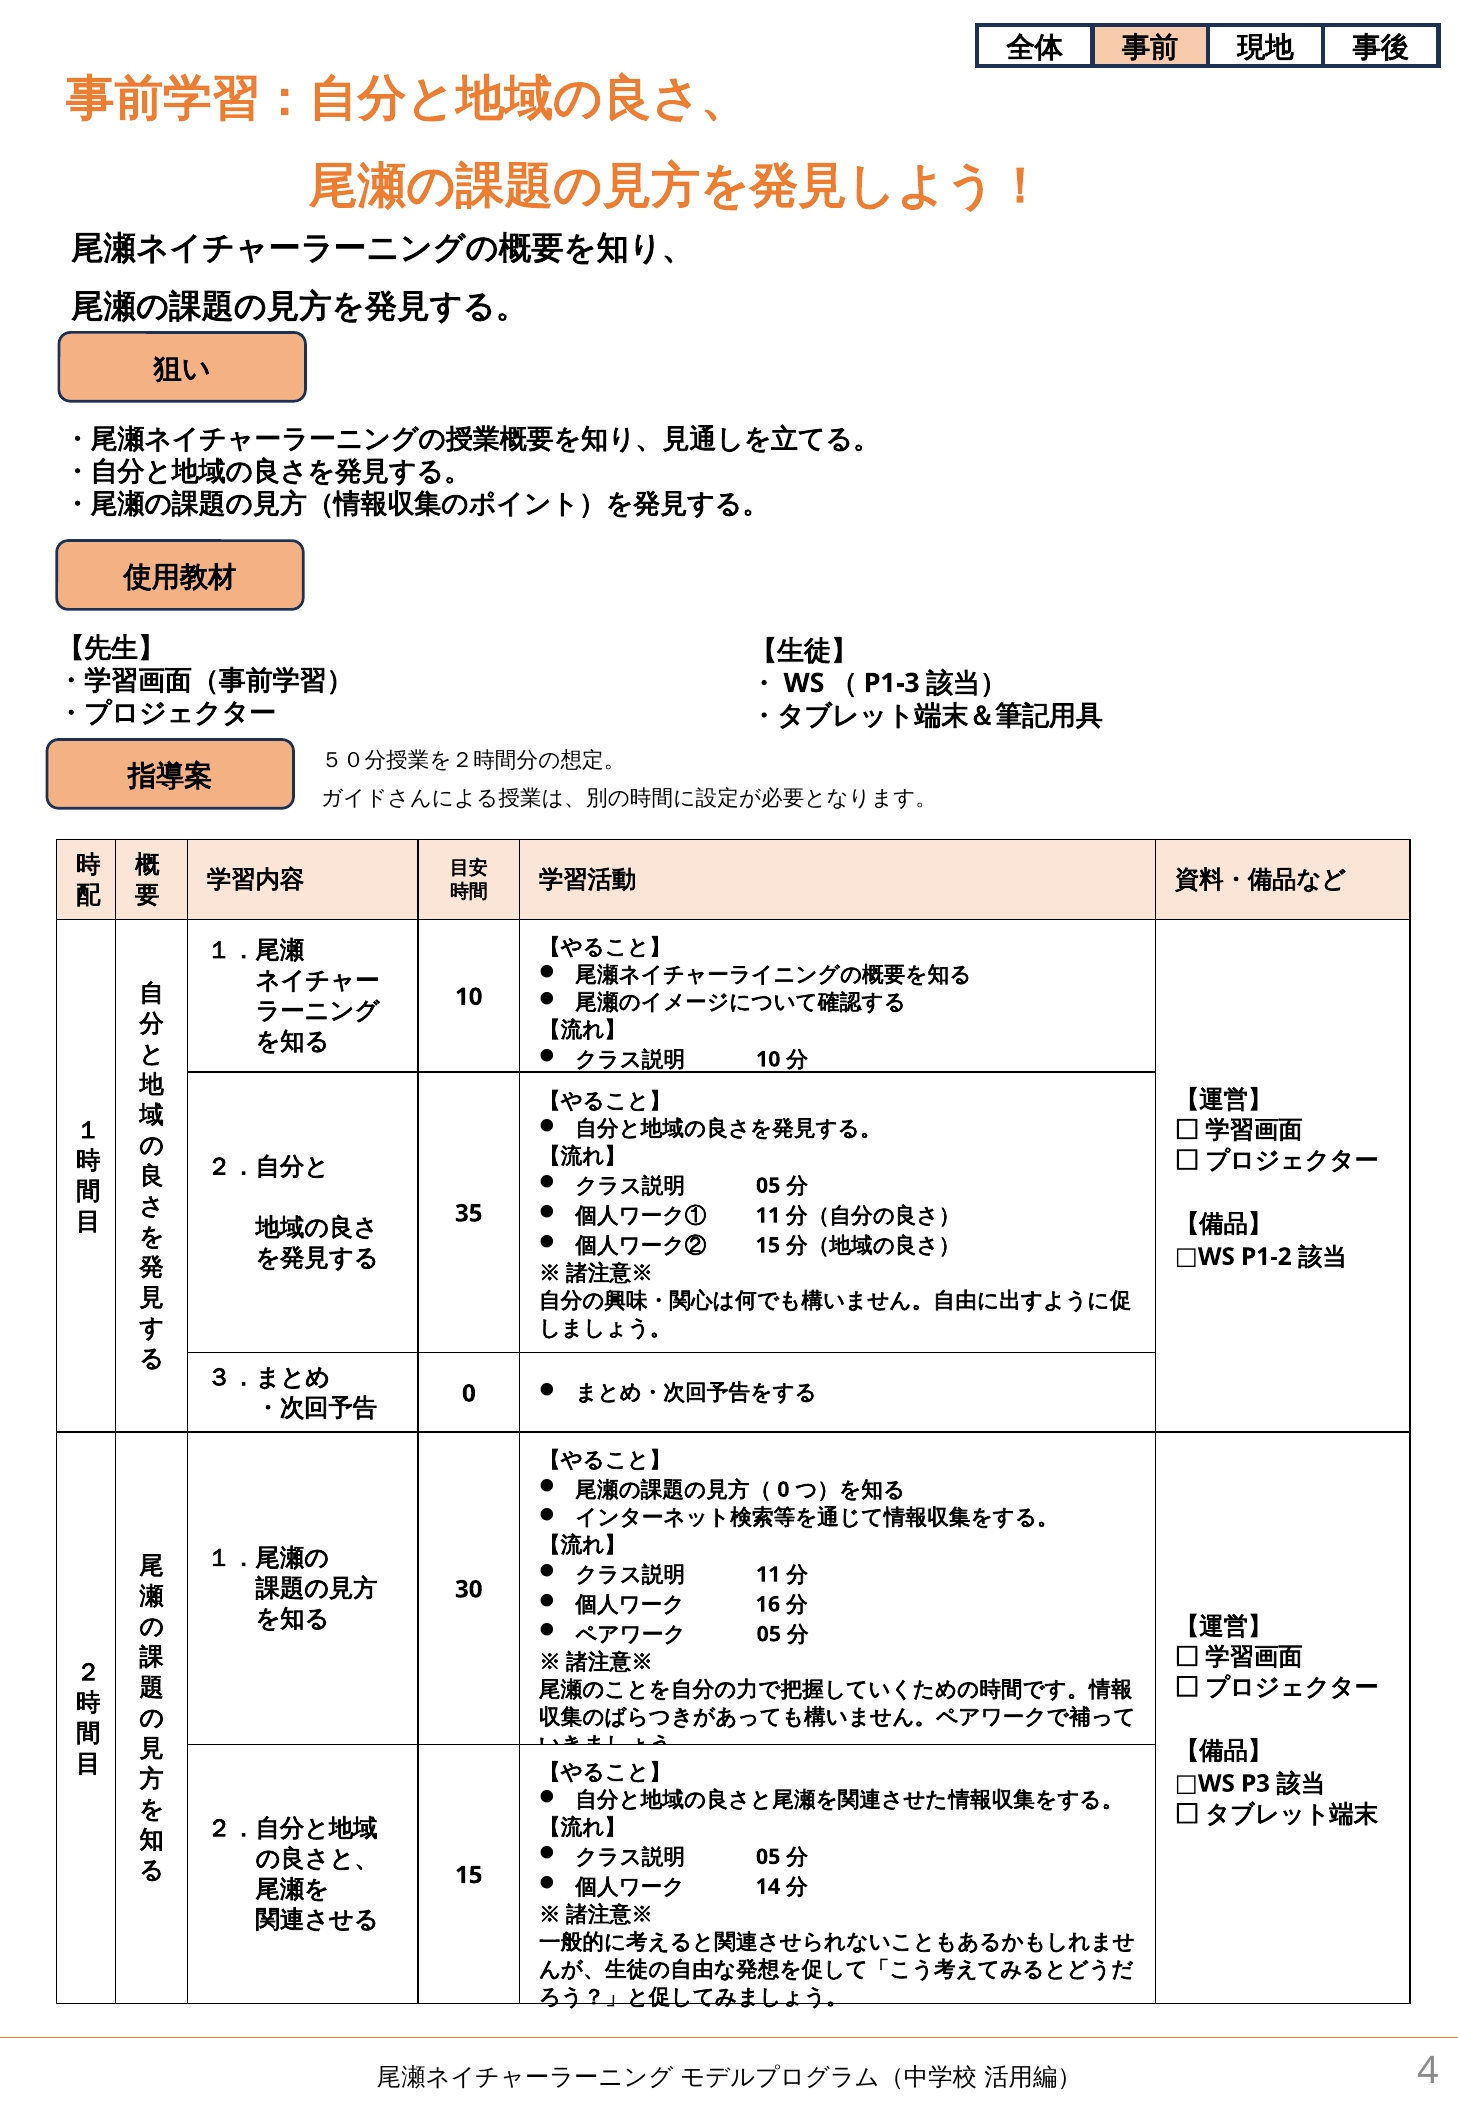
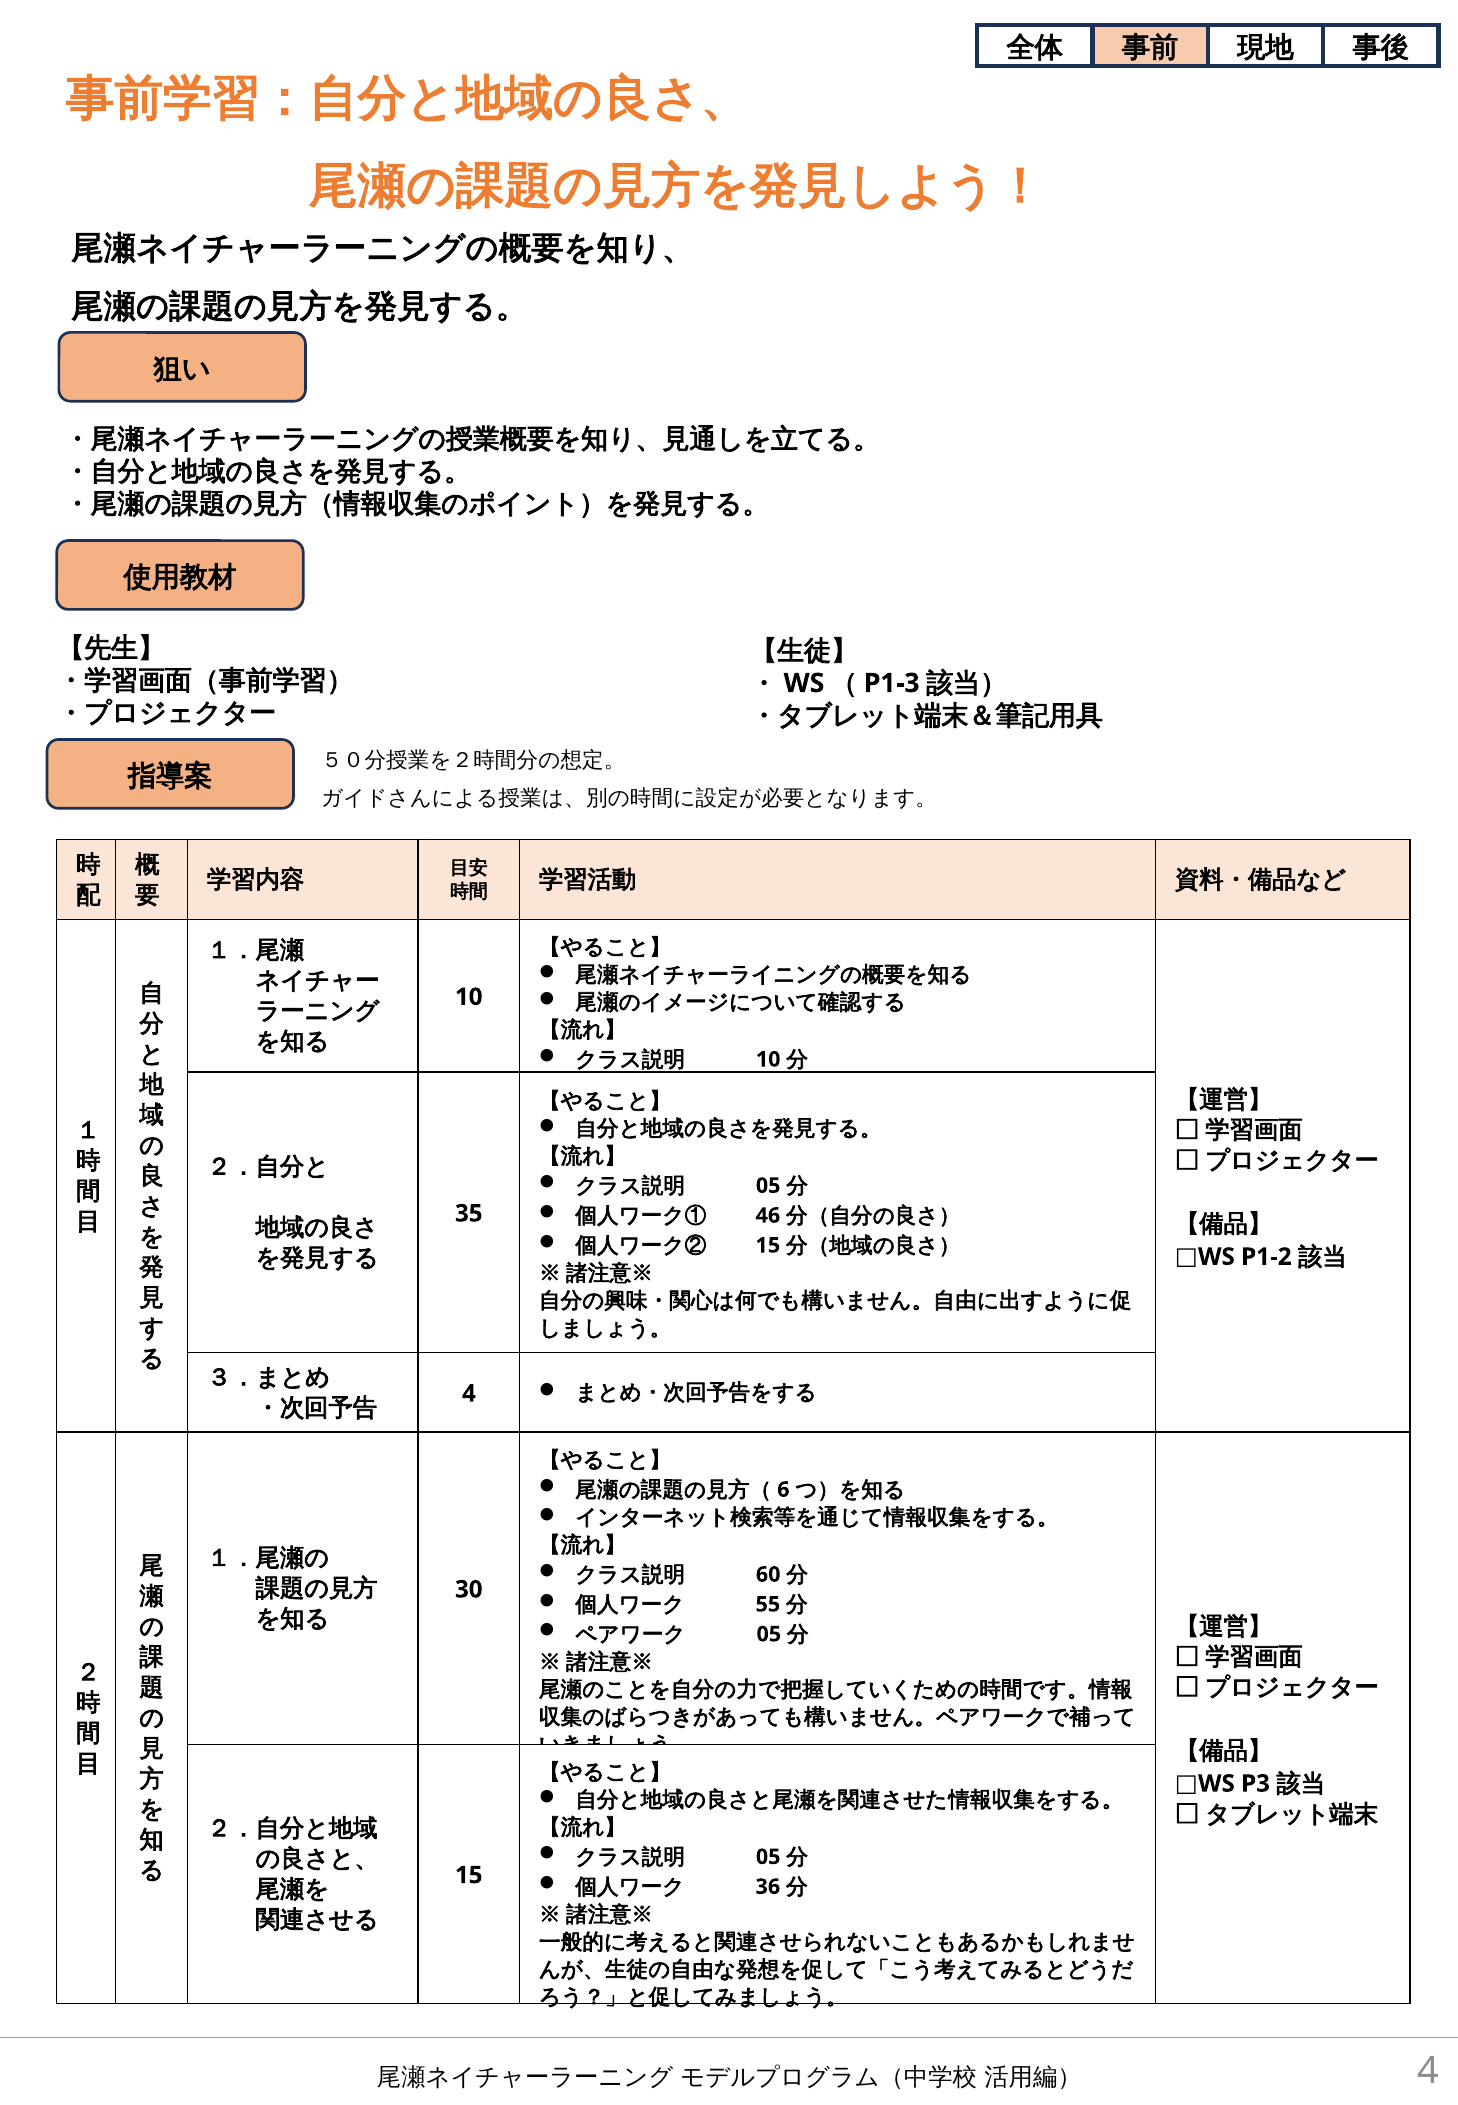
11: 11 -> 46 (768, 1216)
0: 0 -> 4 (469, 1394)
0: 0 -> 6 (783, 1490)
11: 11 -> 60 (768, 1575)
16: 16 -> 55 (768, 1605)
14: 14 -> 36 (768, 1888)
